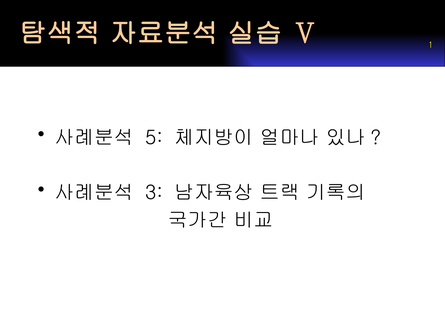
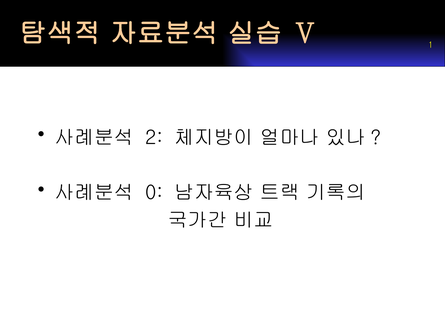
5: 5 -> 2 (154, 138)
3: 3 -> 0 (154, 193)
